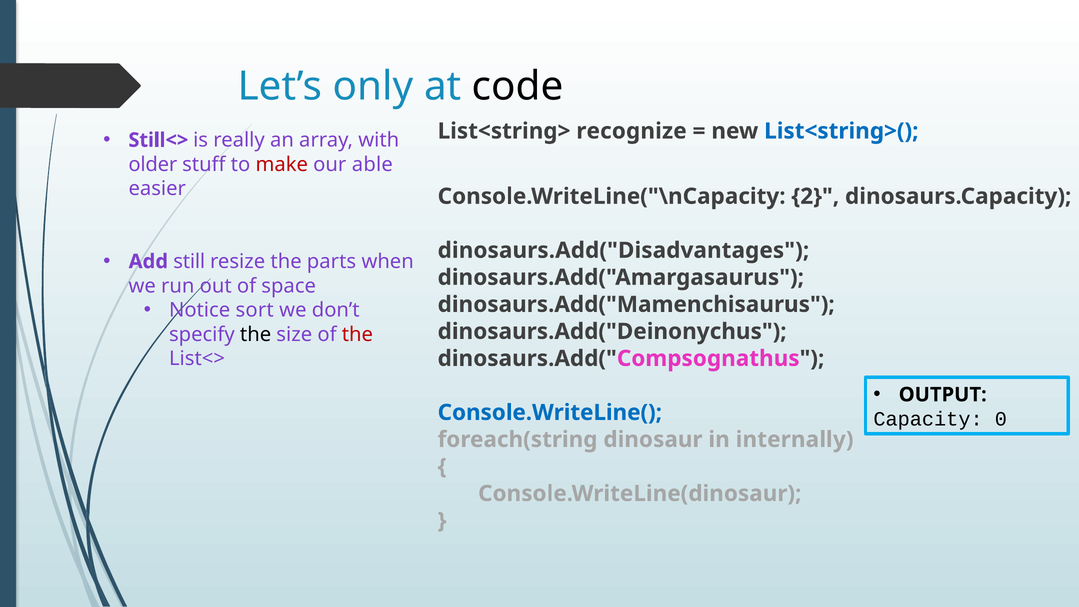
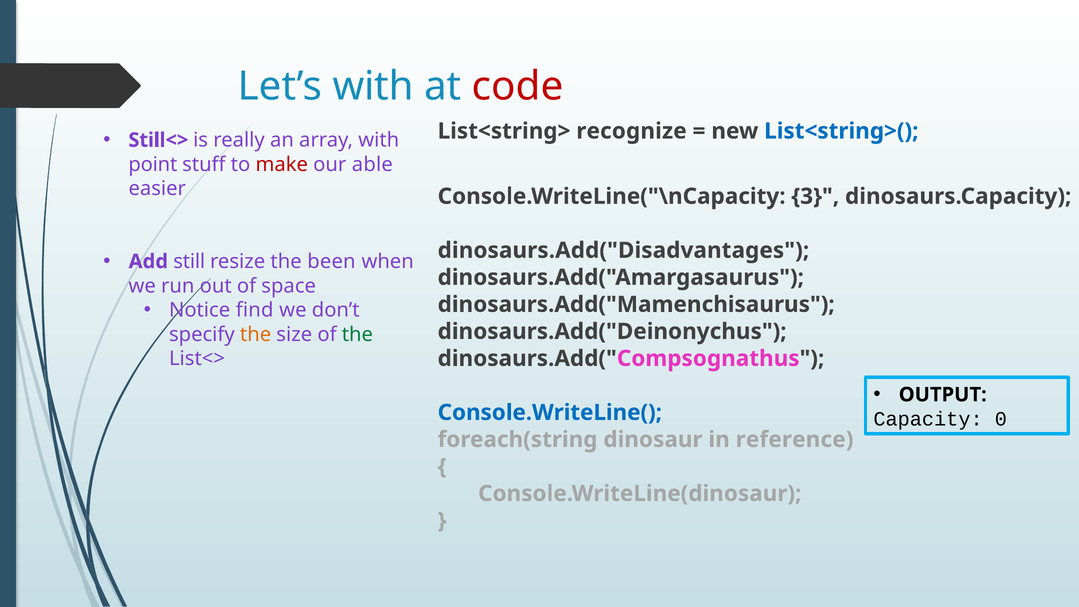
Let’s only: only -> with (373, 86)
code colour: black -> red (518, 86)
older: older -> point (153, 164)
2: 2 -> 3 (815, 196)
parts: parts -> been (331, 262)
sort: sort -> find (255, 310)
the colour: black -> orange (256, 334)
the colour: red -> green (357, 334)
internally: internally -> reference (795, 440)
